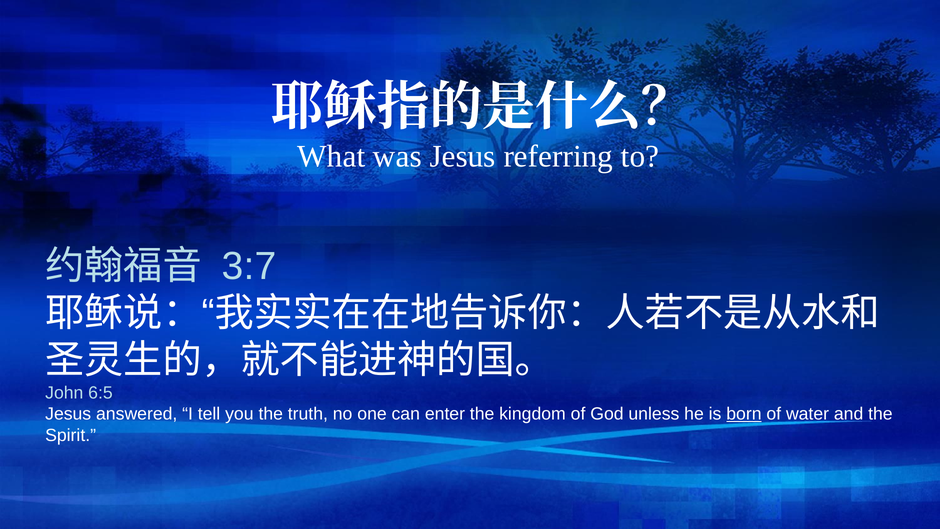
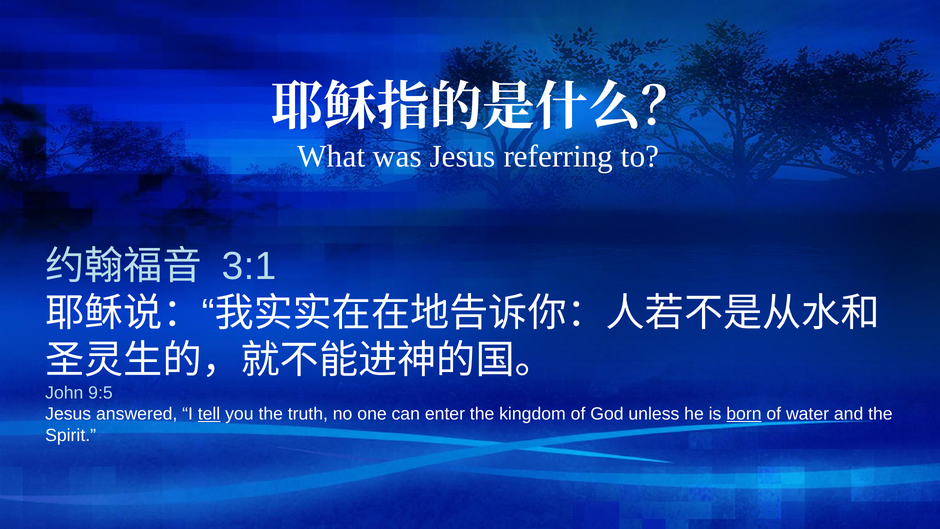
3:7: 3:7 -> 3:1 (249, 266)
6:5: 6:5 -> 9:5 (100, 393)
tell underline: none -> present (209, 414)
